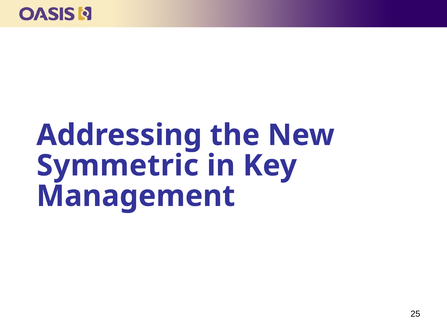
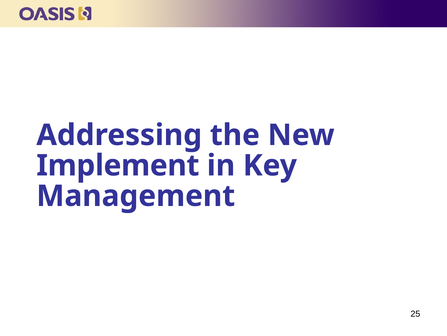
Symmetric: Symmetric -> Implement (118, 165)
